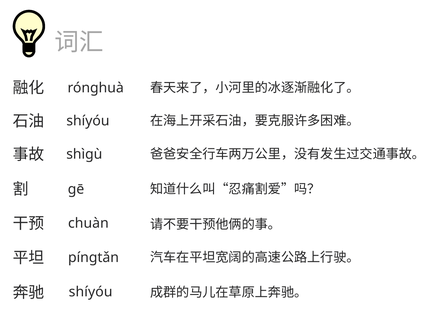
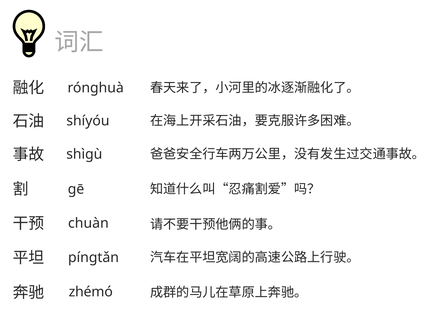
shíyóu: shíyóu -> zhémó (91, 292)
